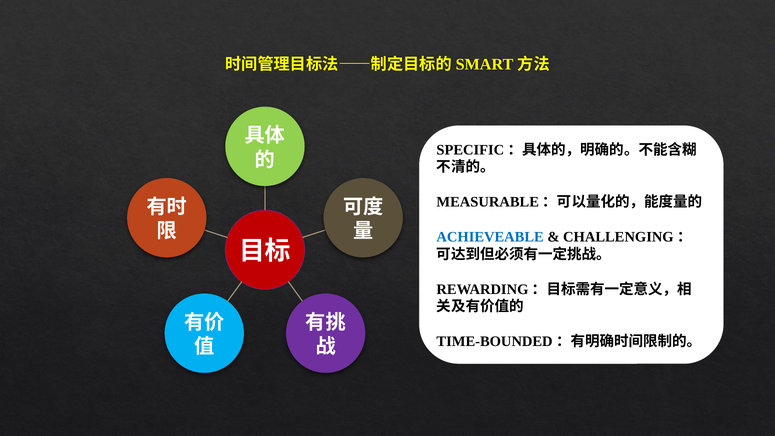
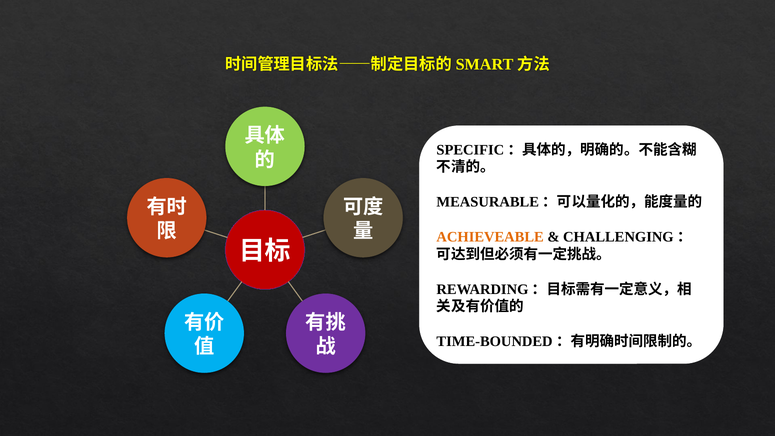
ACHIEVEABLE colour: blue -> orange (490, 237)
